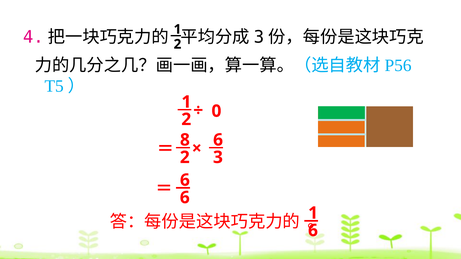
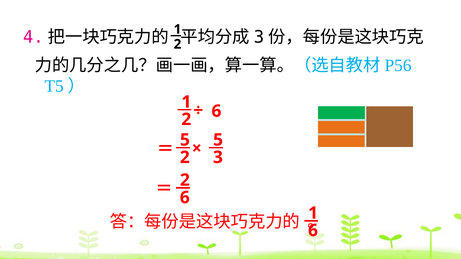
0: 0 -> 6 (216, 111)
8: 8 -> 5 (185, 140)
6: 6 -> 5 (218, 140)
6: 6 -> 2 (185, 180)
